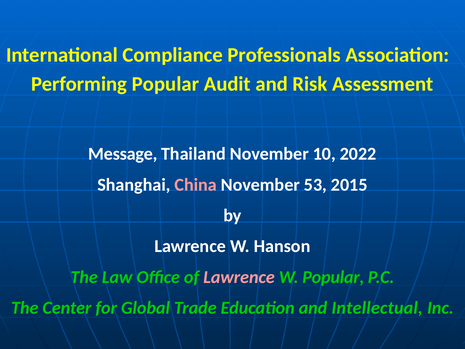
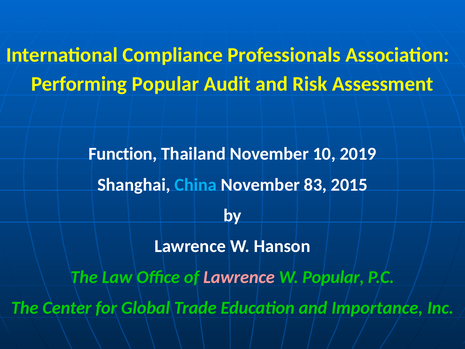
Message: Message -> Function (123, 154)
2022: 2022 -> 2019 (358, 154)
China colour: pink -> light blue (196, 185)
53: 53 -> 83 (315, 185)
Intellectual: Intellectual -> Importance (377, 308)
